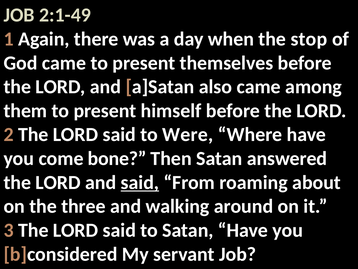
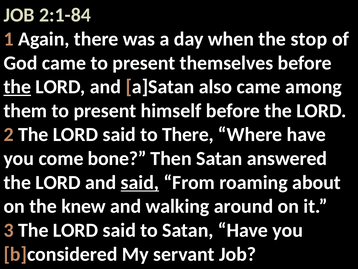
2:1-49: 2:1-49 -> 2:1-84 (65, 15)
the underline: none -> present (17, 87)
to Were: Were -> There (188, 134)
three: three -> knew (84, 206)
